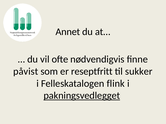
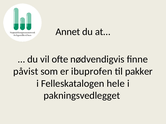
reseptfritt: reseptfritt -> ibuprofen (92, 72)
sukker: sukker -> pakker (139, 72)
flink: flink -> hele (116, 84)
pakningsvedlegget underline: present -> none (82, 96)
